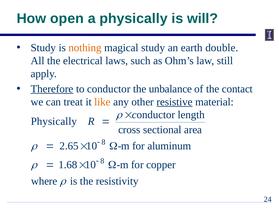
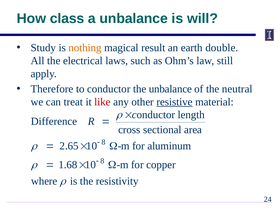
open: open -> class (67, 19)
a physically: physically -> unbalance (134, 19)
magical study: study -> result (153, 48)
Therefore underline: present -> none (52, 89)
contact: contact -> neutral (237, 89)
like colour: orange -> red (102, 102)
Physically: Physically -> Difference (54, 122)
